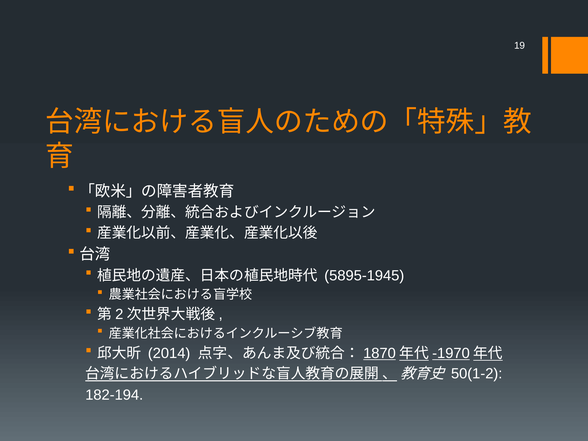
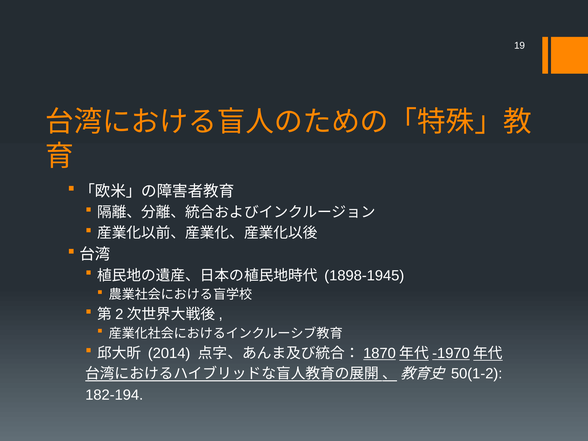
5895-1945: 5895-1945 -> 1898-1945 (364, 275)
